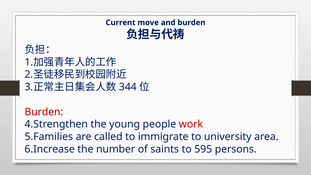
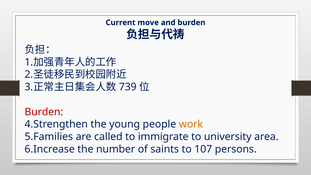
344: 344 -> 739 (128, 87)
work colour: red -> orange (191, 124)
595: 595 -> 107 (203, 149)
